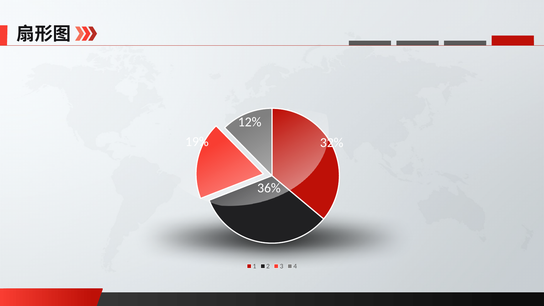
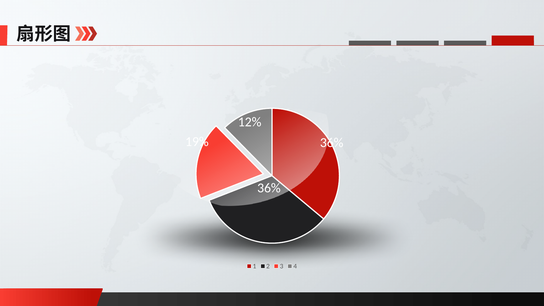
32%: 32% -> 36% (332, 143)
